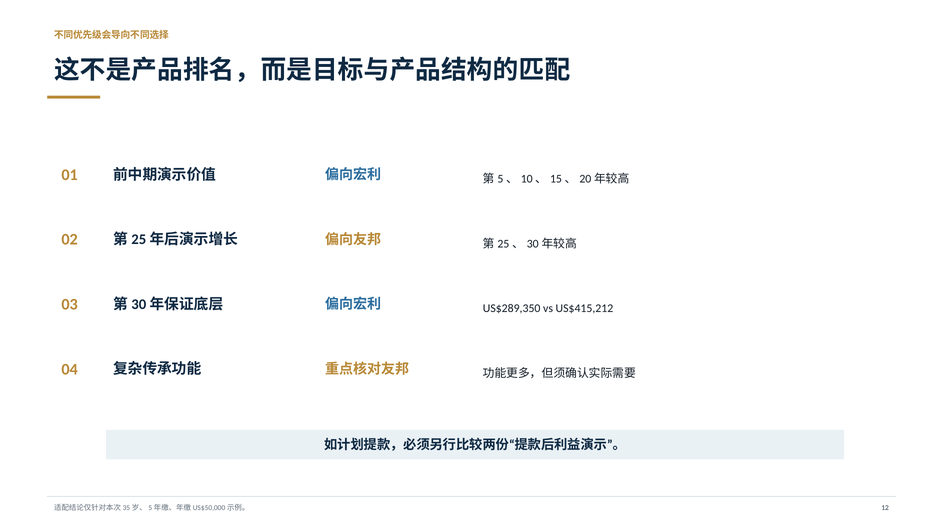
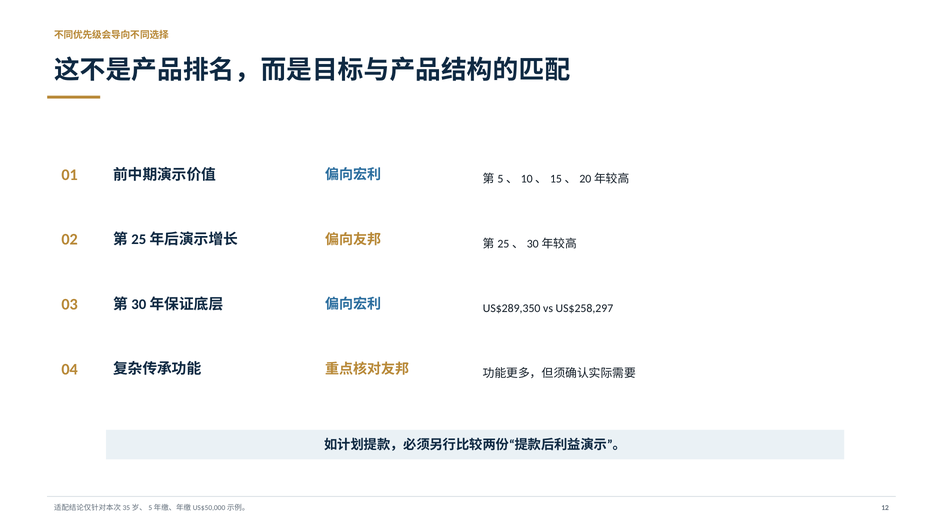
US$415,212: US$415,212 -> US$258,297 (584, 309)
